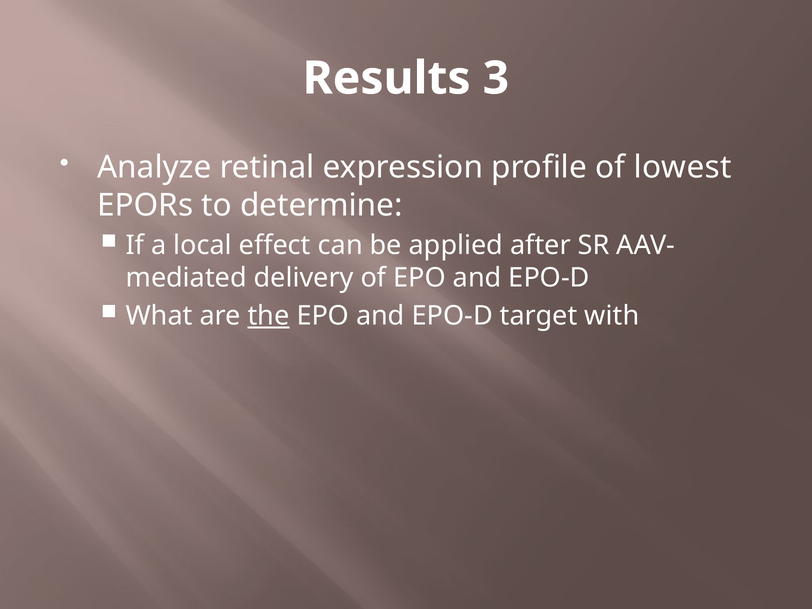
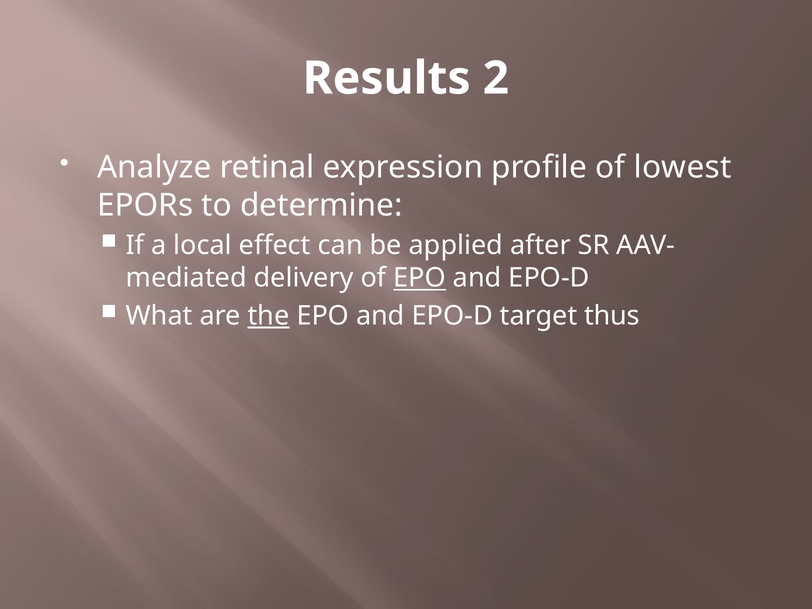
3: 3 -> 2 (496, 78)
EPO underline: none -> present (420, 278)
with: with -> thus (612, 316)
